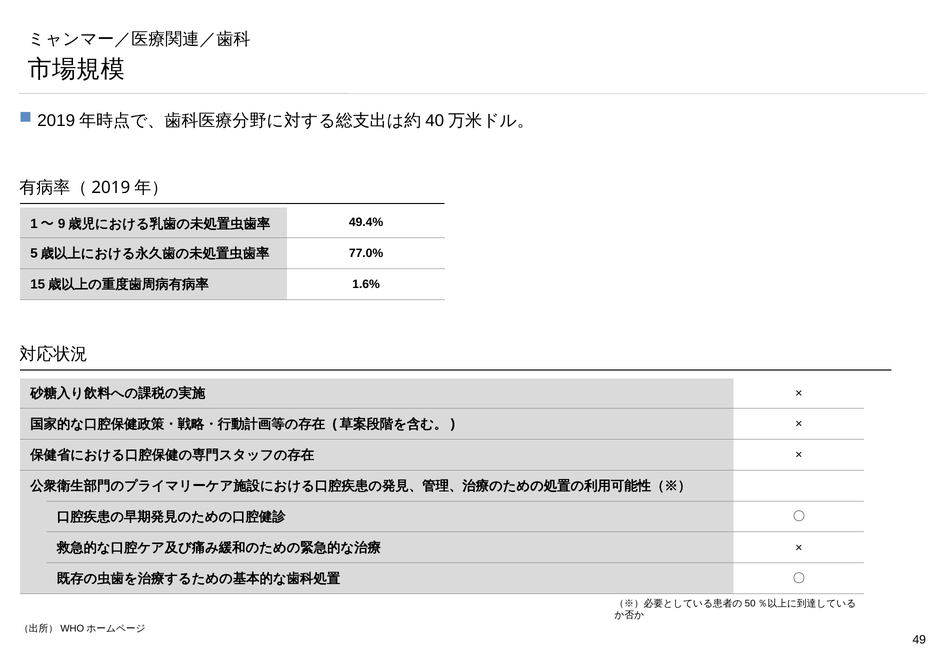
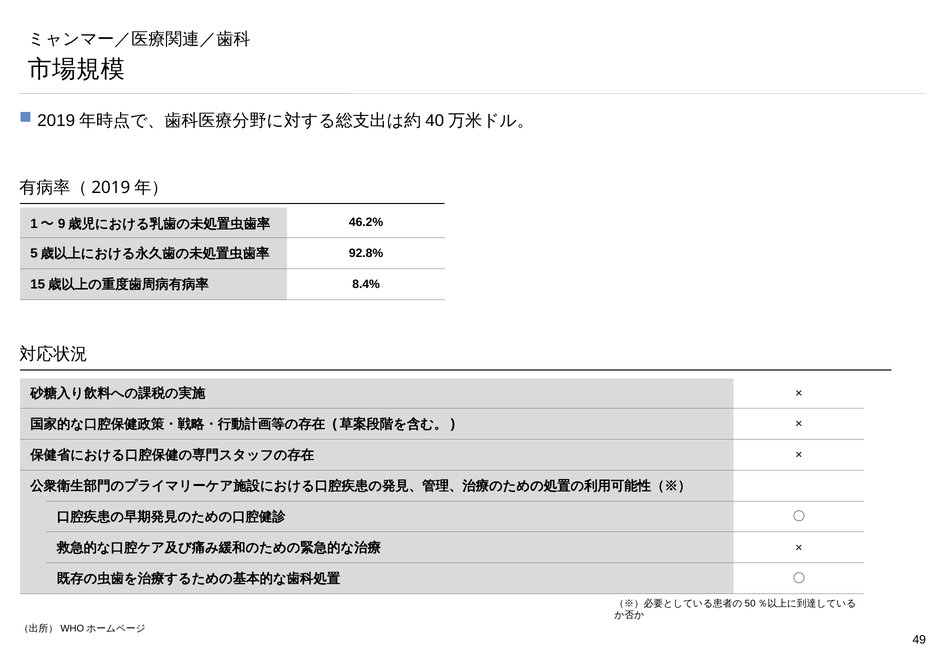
49.4%: 49.4% -> 46.2% (366, 223)
77.0%: 77.0% -> 92.8% (366, 253)
1.6%: 1.6% -> 8.4% (366, 284)
